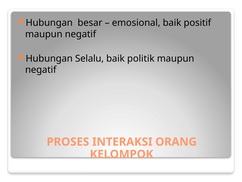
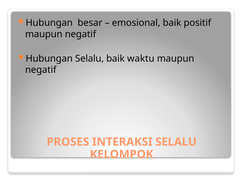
politik: politik -> waktu (141, 58)
INTERAKSI ORANG: ORANG -> SELALU (176, 141)
